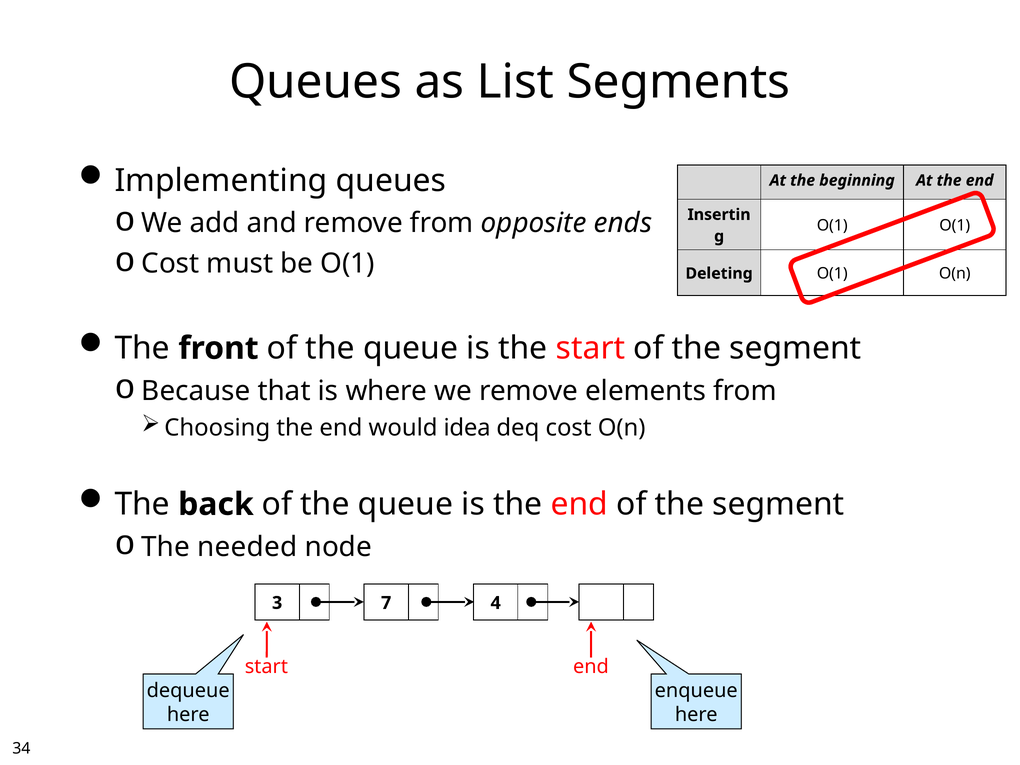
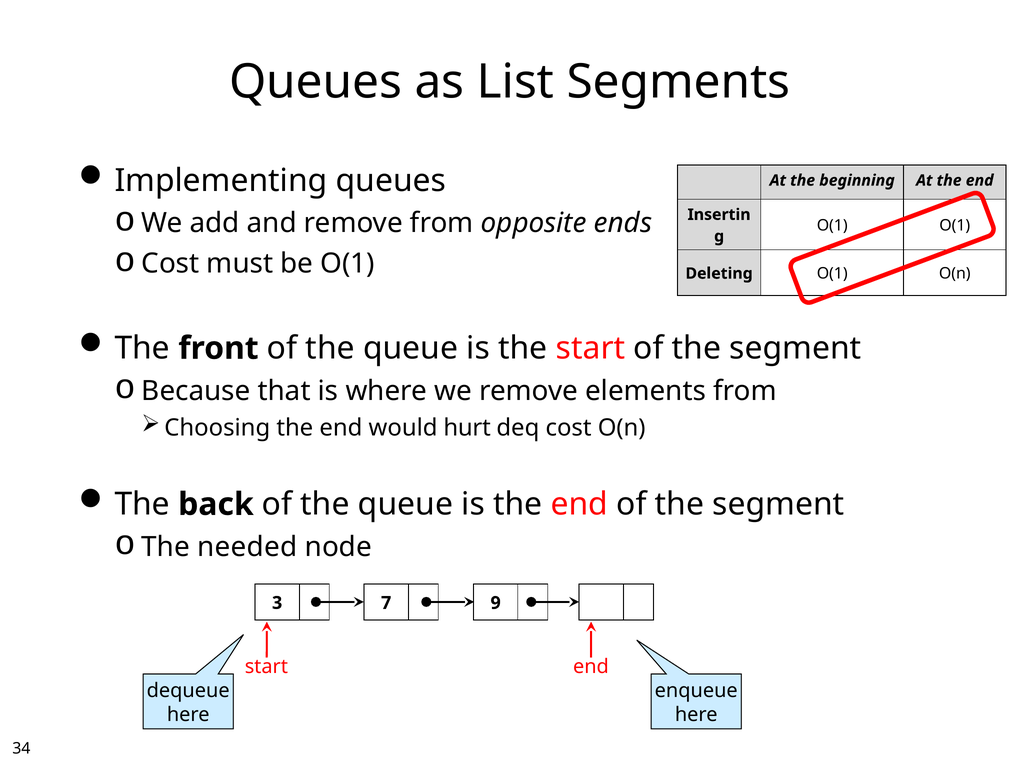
idea: idea -> hurt (467, 428)
4: 4 -> 9 (496, 603)
